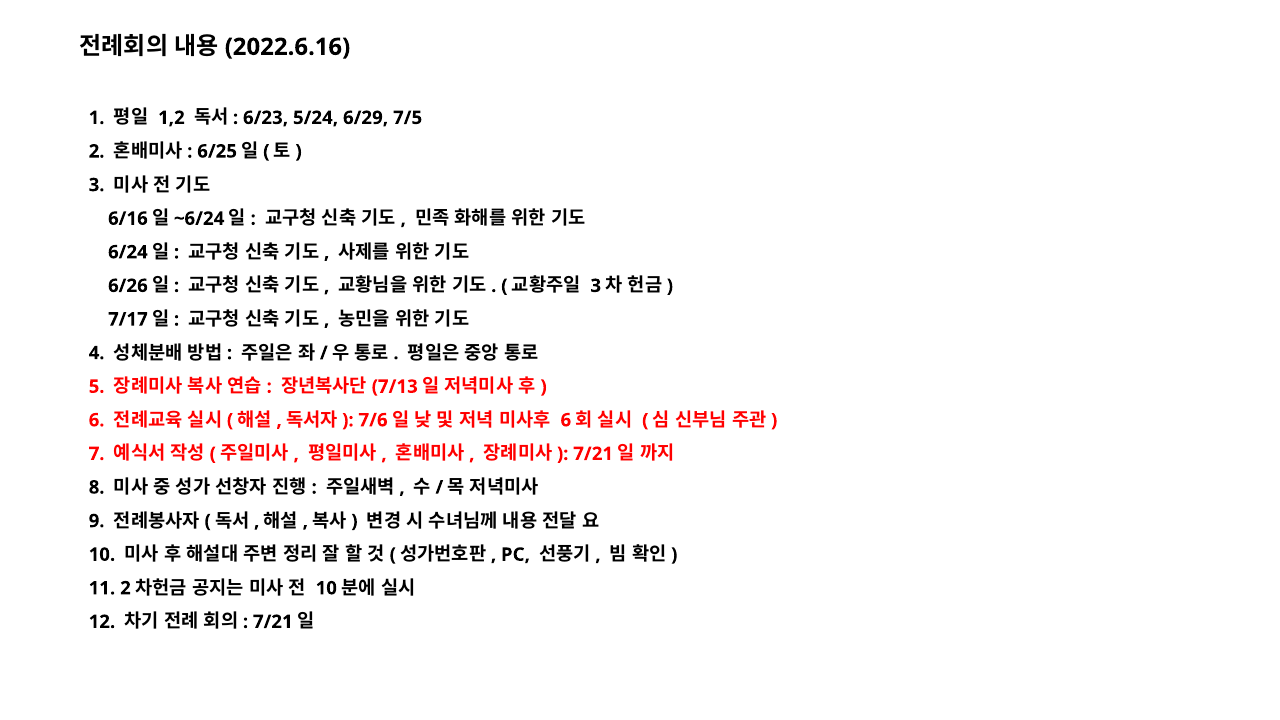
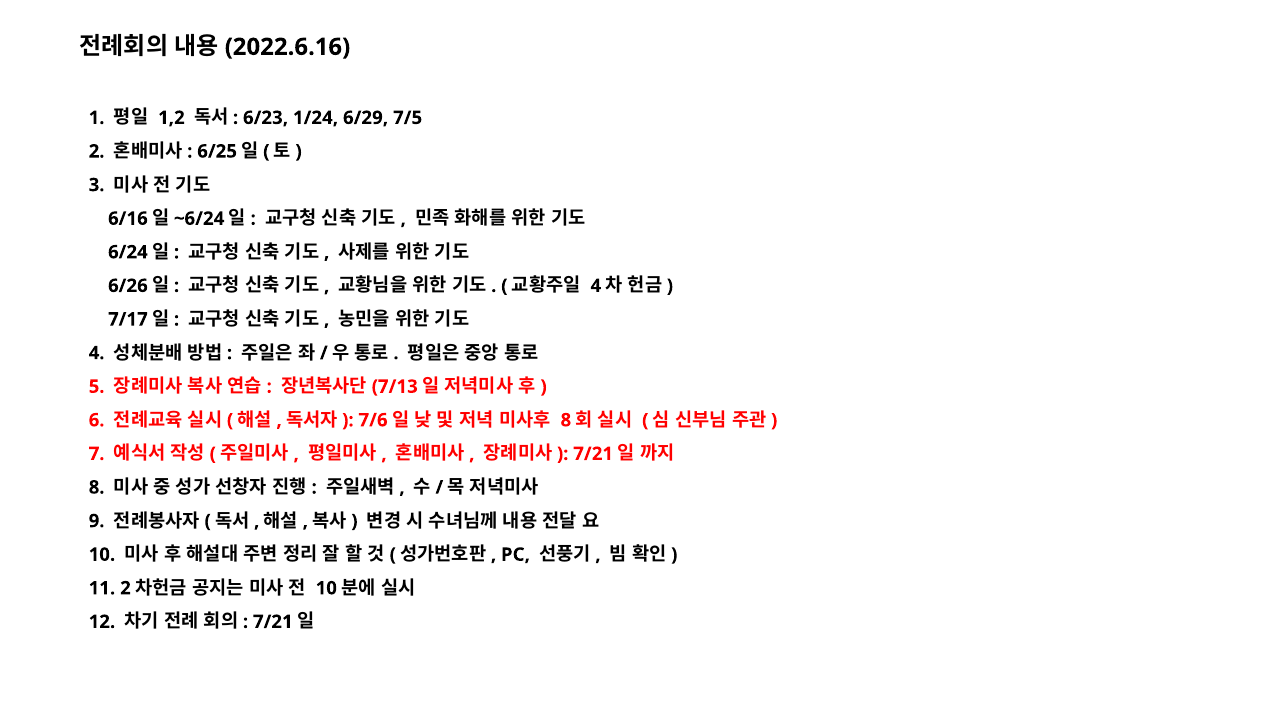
5/24: 5/24 -> 1/24 (316, 118)
3: 3 -> 4 (596, 286)
6: 6 -> 8 (566, 420)
